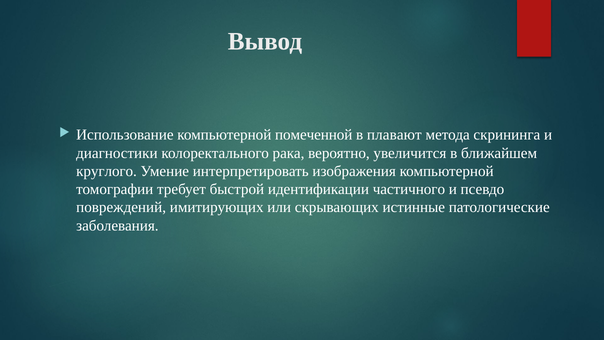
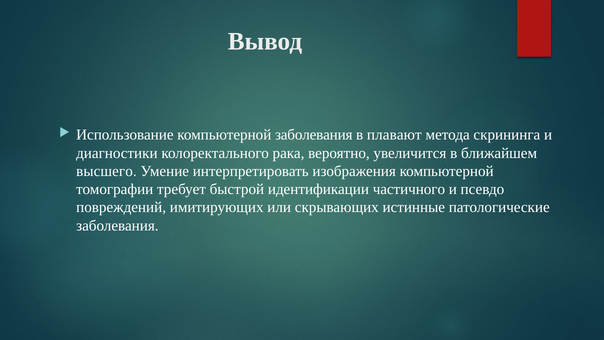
компьютерной помеченной: помеченной -> заболевания (314, 135)
круглого: круглого -> высшего (106, 171)
